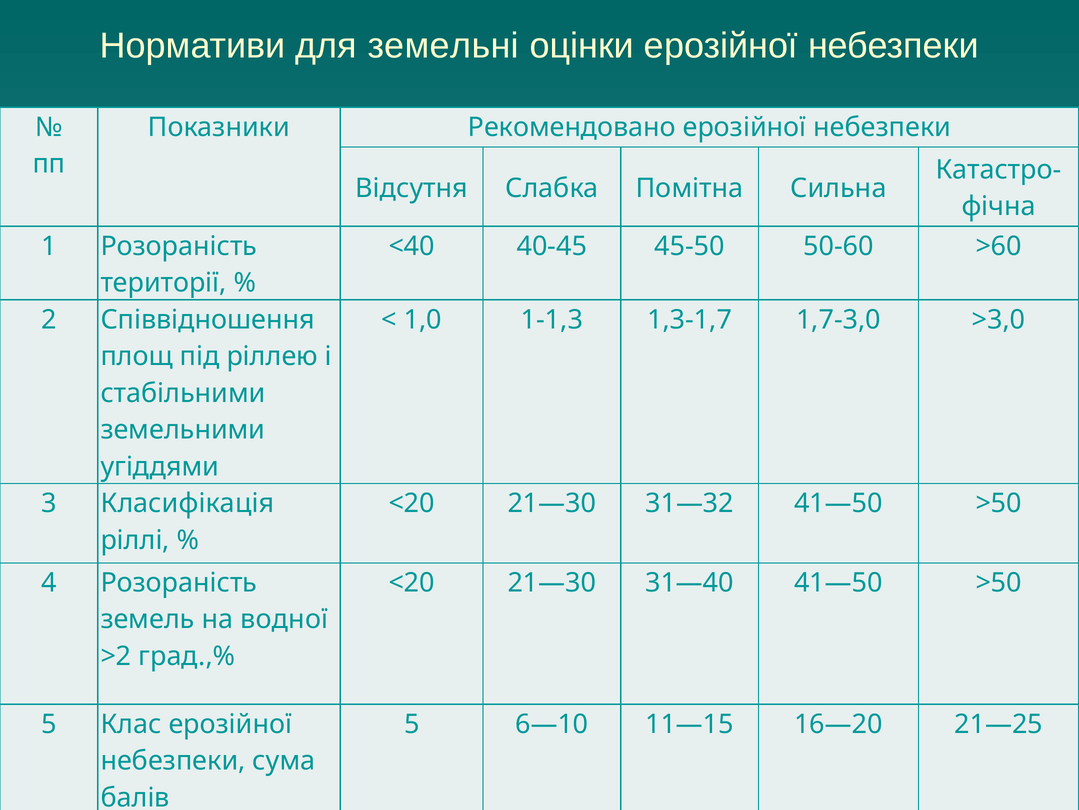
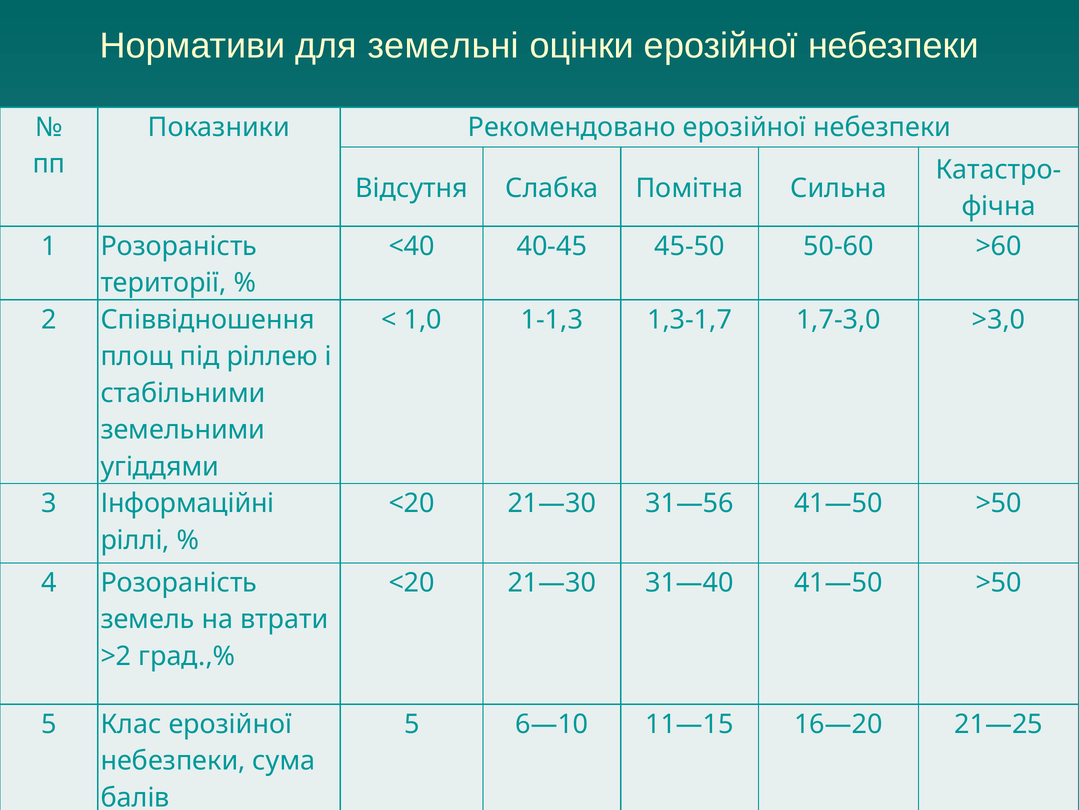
Класифікація: Класифікація -> Інформаційні (188, 503)
31—32: 31—32 -> 31—56 (690, 503)
водної: водної -> втрати (284, 619)
